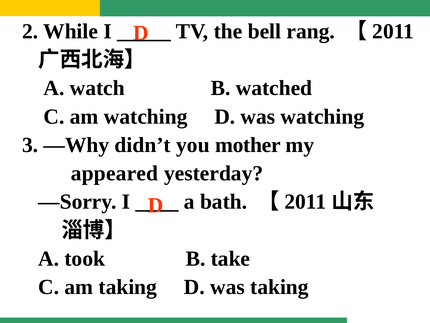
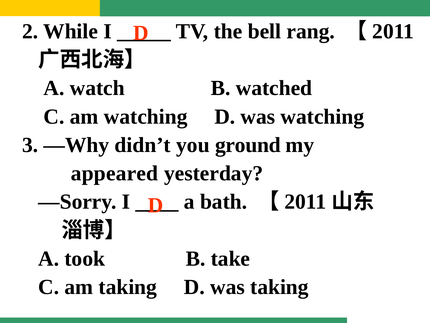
mother: mother -> ground (248, 145)
